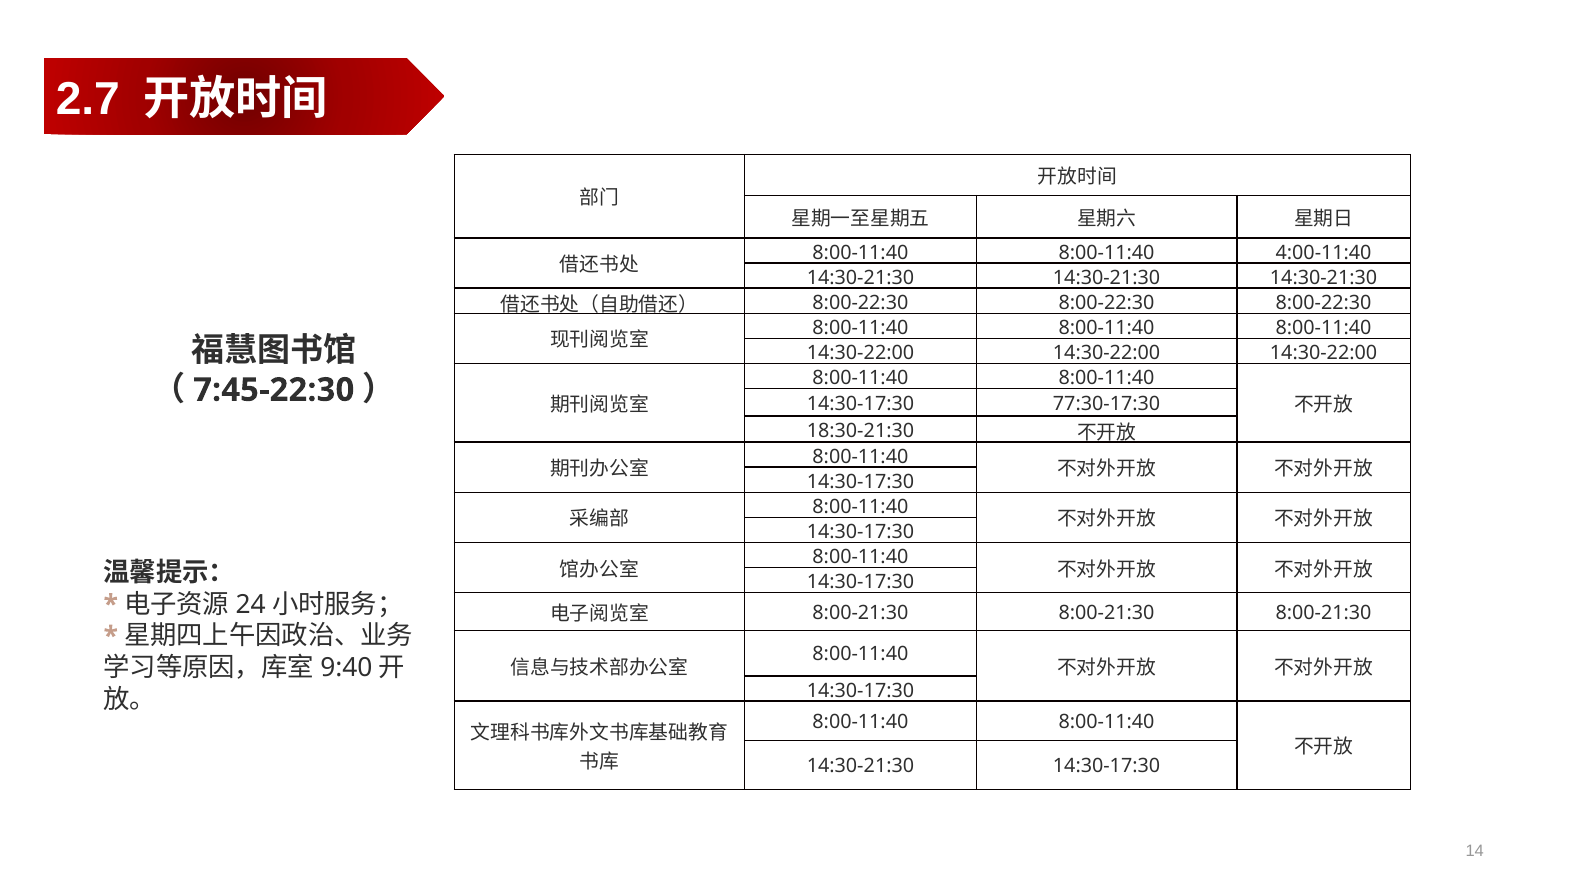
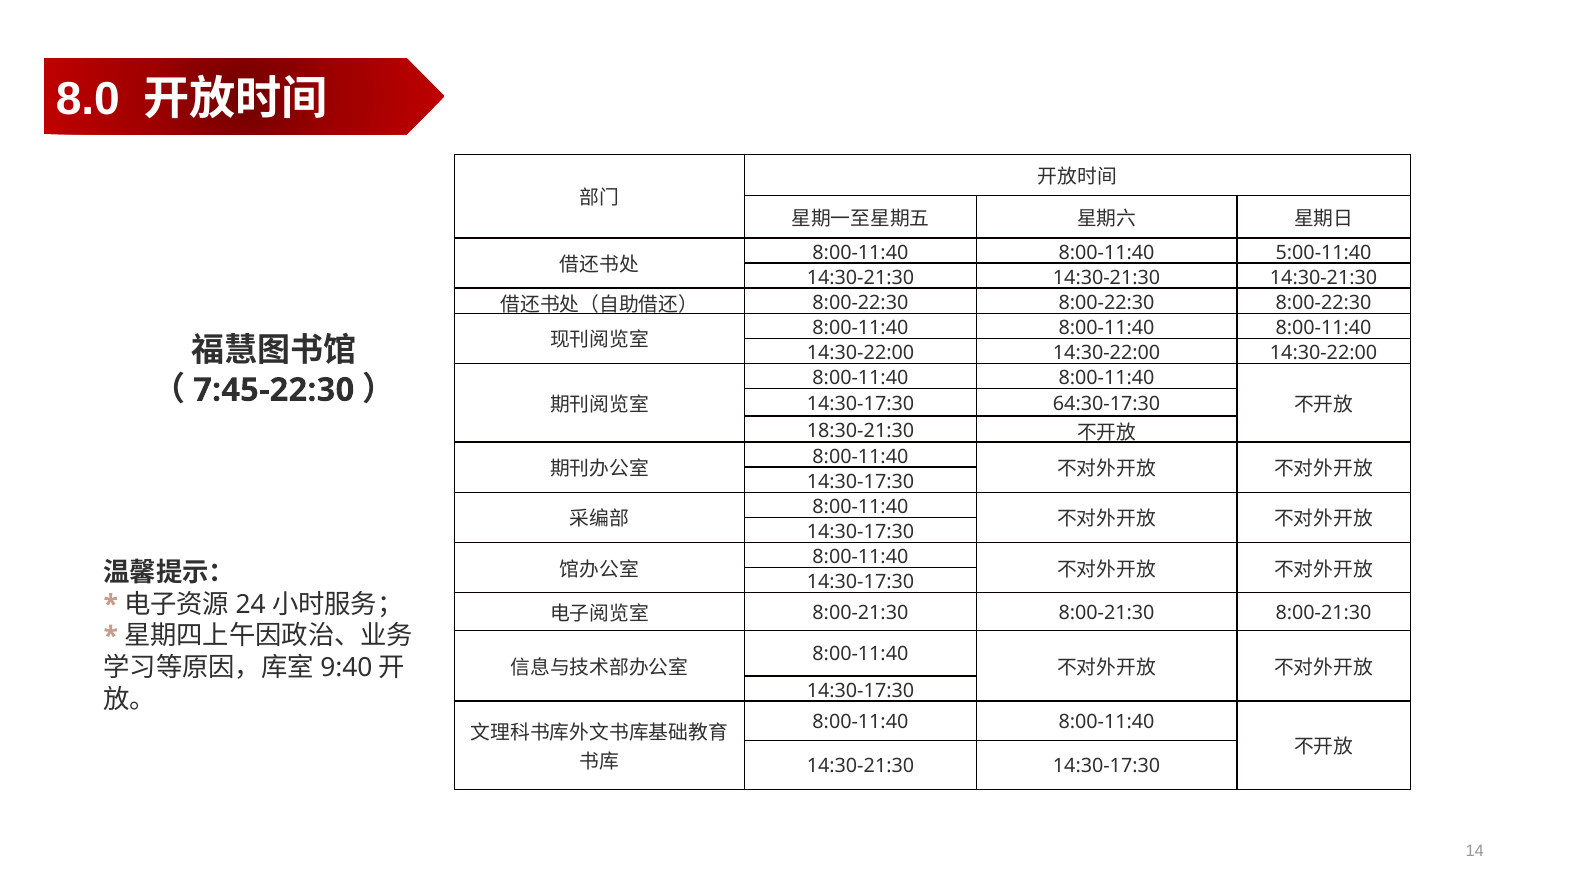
2.7: 2.7 -> 8.0 (88, 99)
4:00-11:40: 4:00-11:40 -> 5:00-11:40 (1324, 253)
77:30-17:30: 77:30-17:30 -> 64:30-17:30 (1107, 404)
